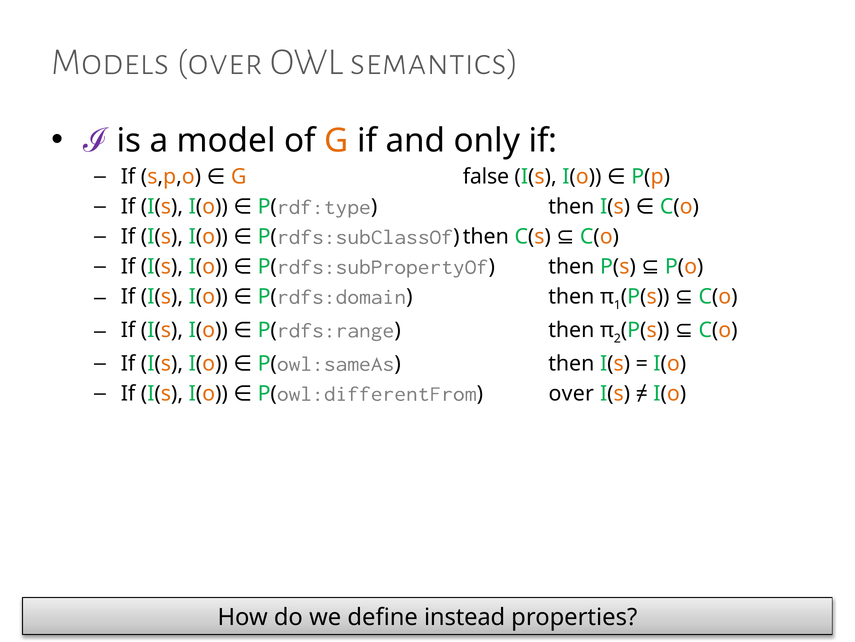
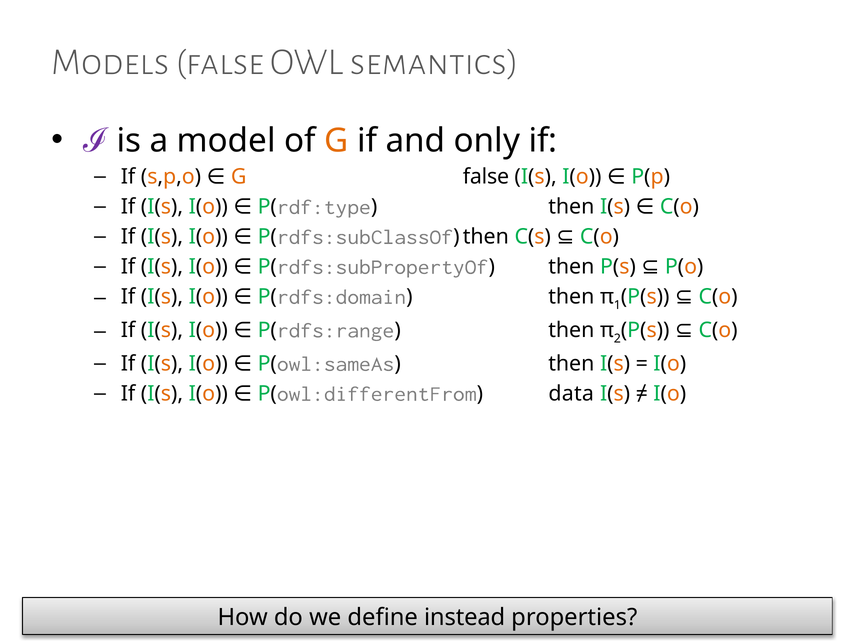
Models over: over -> false (220, 62)
P(owl:differentFrom over: over -> data (571, 393)
